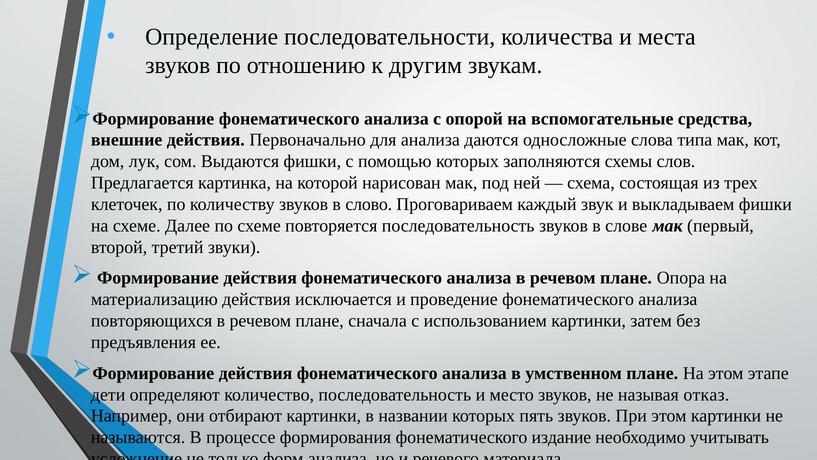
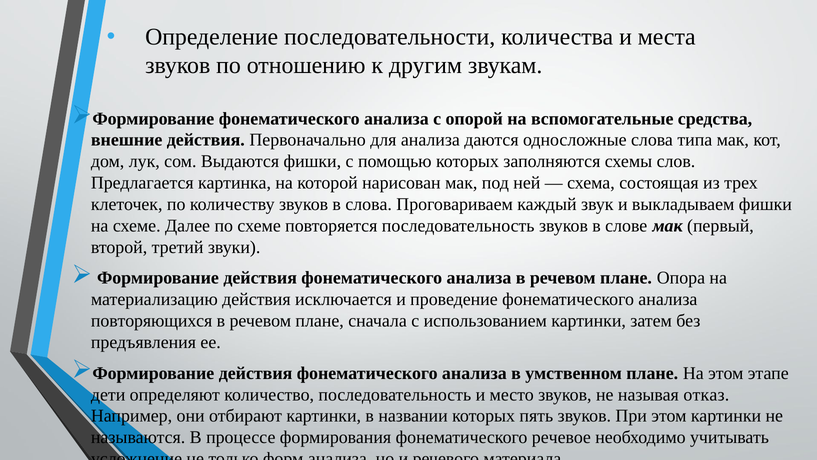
в слово: слово -> слова (369, 204)
издание: издание -> речевое (561, 437)
